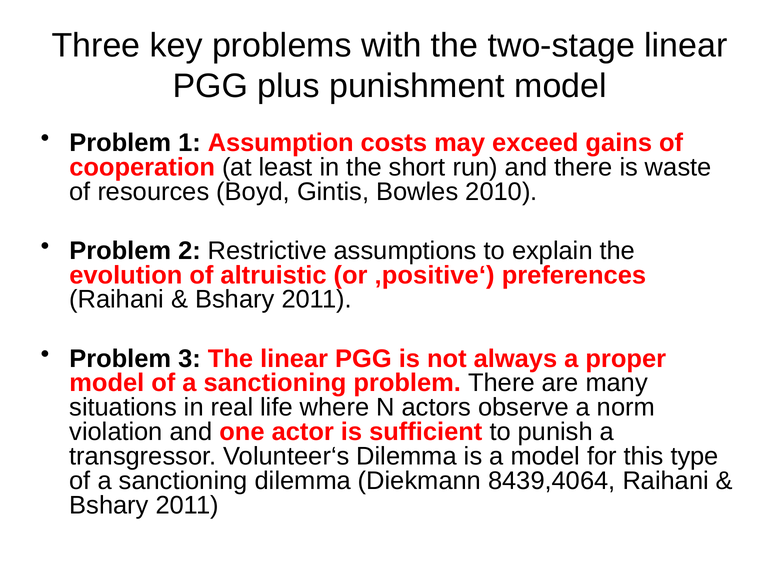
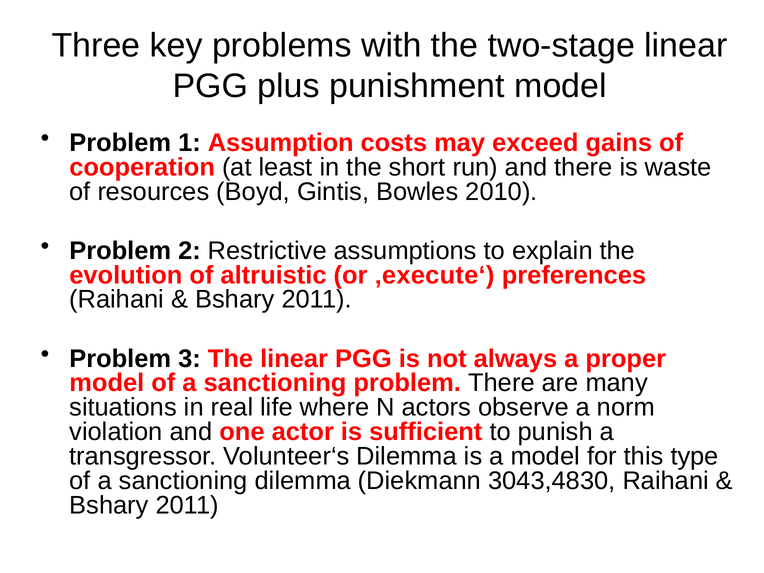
‚positive‘: ‚positive‘ -> ‚execute‘ (435, 275)
8439,4064: 8439,4064 -> 3043,4830 (552, 481)
